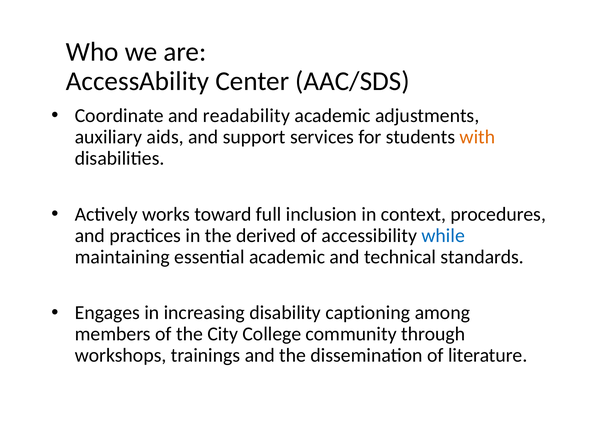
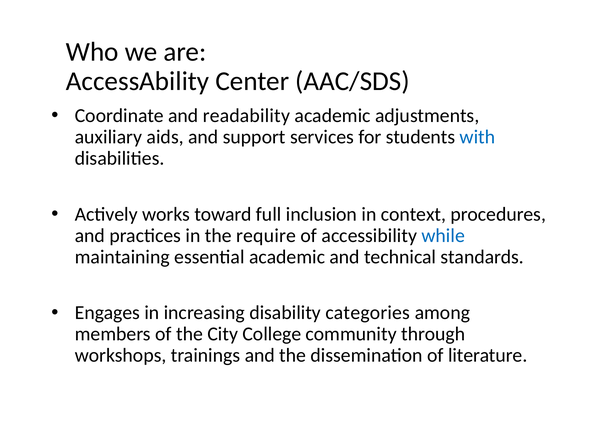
with colour: orange -> blue (477, 137)
derived: derived -> require (266, 235)
captioning: captioning -> categories (368, 313)
